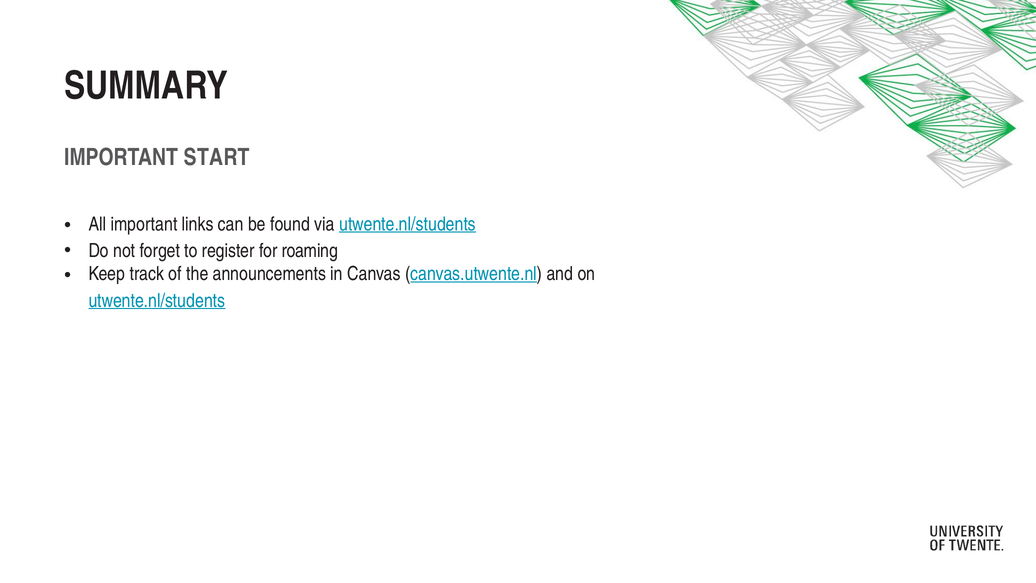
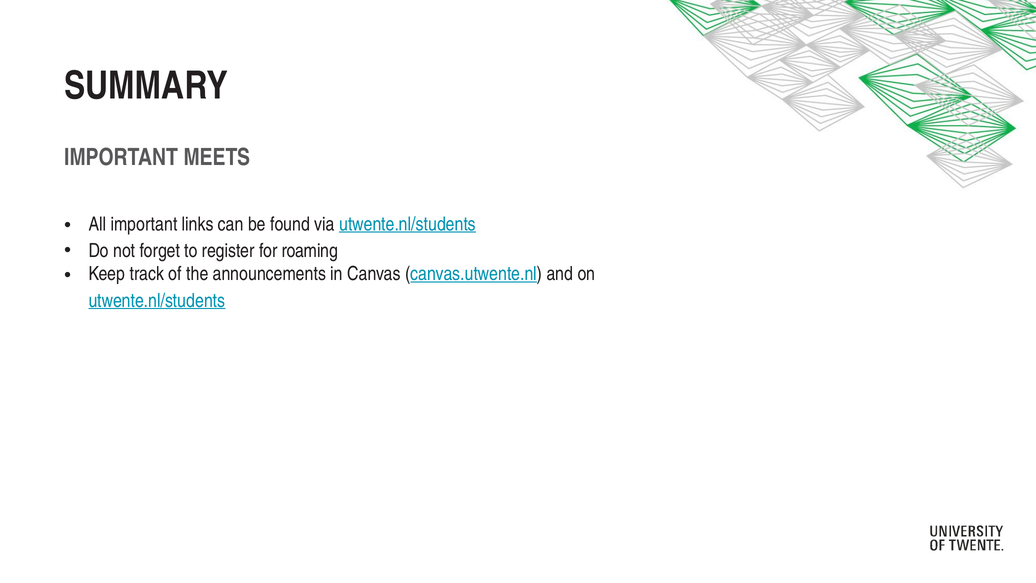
START: START -> MEETS (217, 157)
